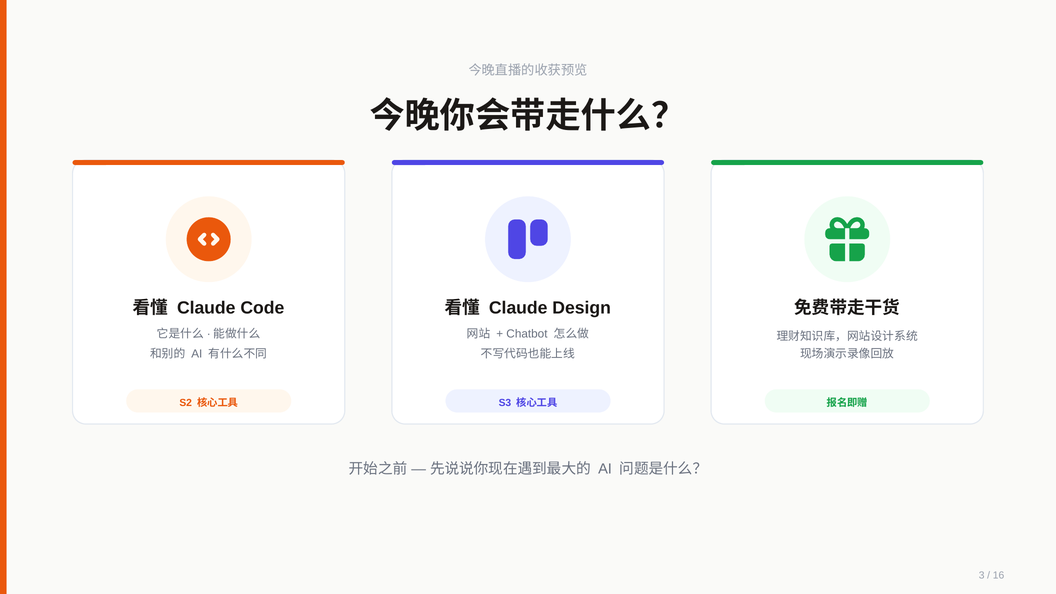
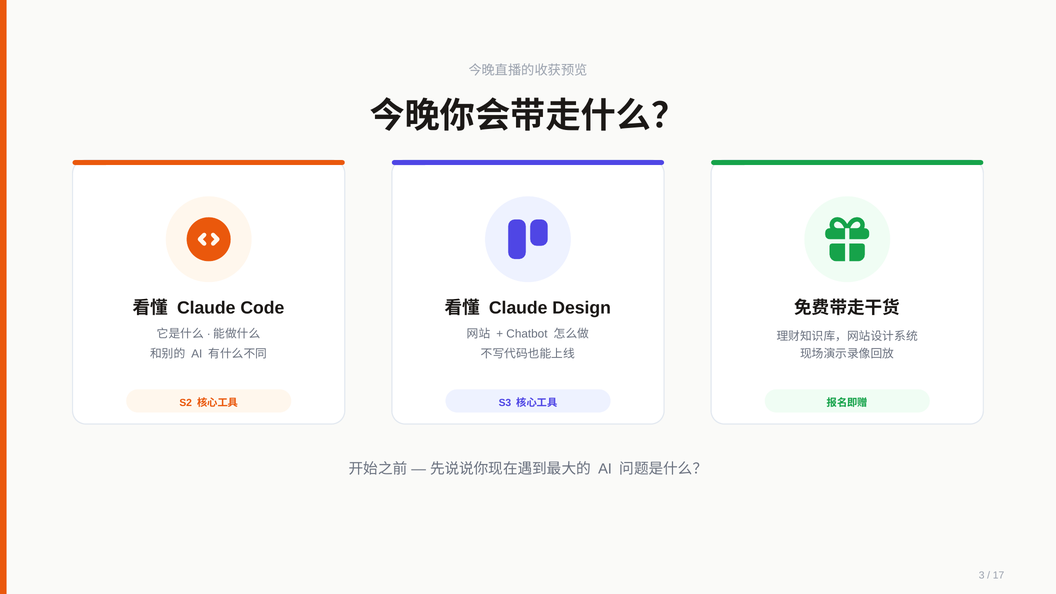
16: 16 -> 17 (999, 575)
